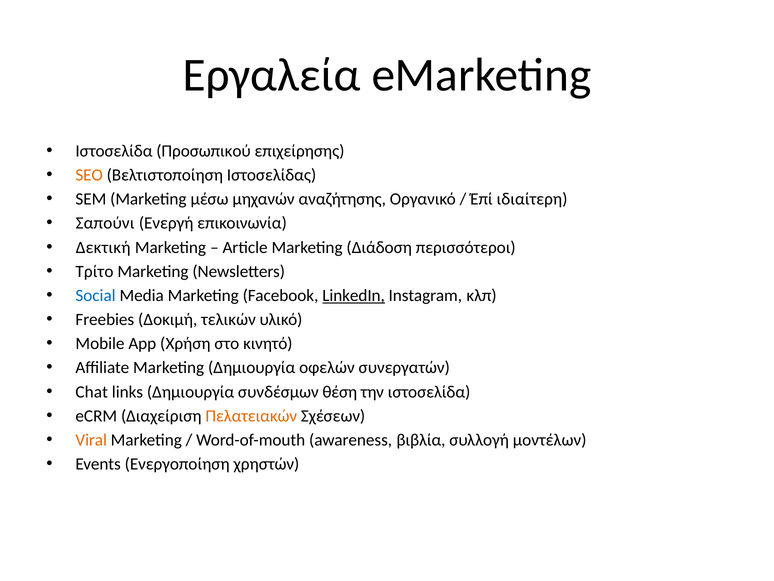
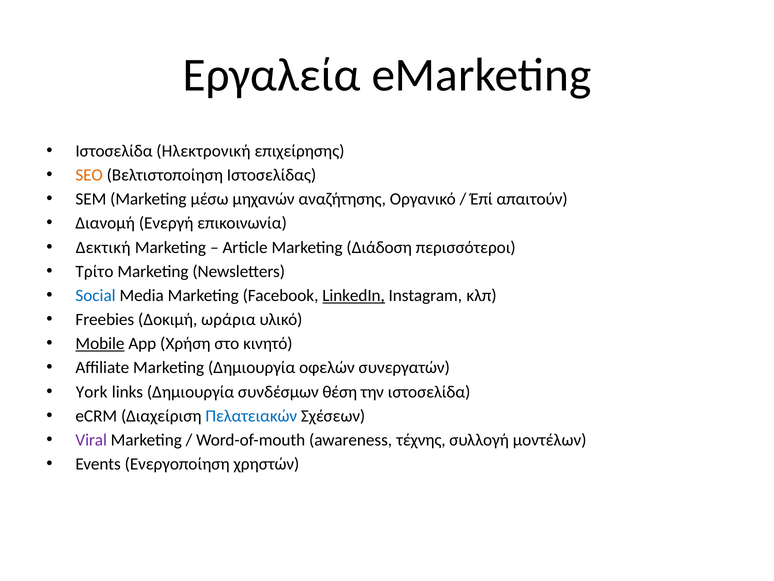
Προσωπικού: Προσωπικού -> Ηλεκτρονική (203, 151)
ιδιαίτερη: ιδιαίτερη -> απαιτούν (532, 199)
Σαπούνι: Σαπούνι -> Διανομή (105, 223)
τελικών: τελικών -> ωράρια (228, 319)
Mobile underline: none -> present (100, 343)
Chat: Chat -> York (92, 392)
Πελατειακών colour: orange -> blue (251, 416)
Viral colour: orange -> purple (91, 440)
βιβλία: βιβλία -> τέχνης (421, 440)
